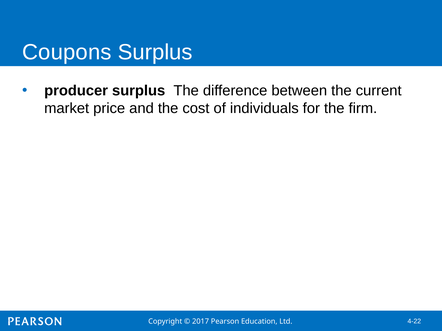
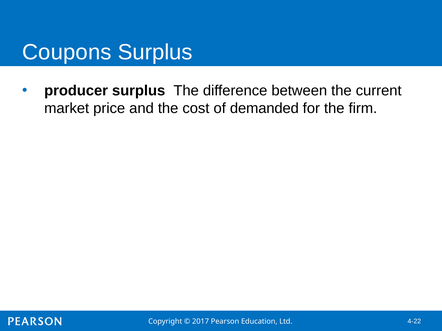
individuals: individuals -> demanded (264, 109)
